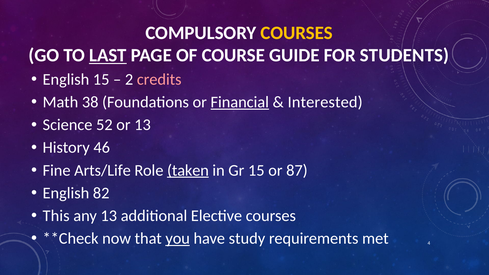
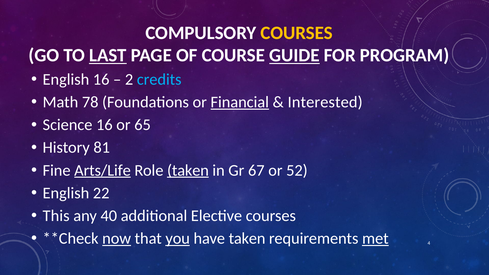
GUIDE underline: none -> present (294, 55)
STUDENTS: STUDENTS -> PROGRAM (405, 55)
English 15: 15 -> 16 (101, 79)
credits colour: pink -> light blue (159, 79)
38: 38 -> 78 (90, 102)
Science 52: 52 -> 16 (104, 125)
or 13: 13 -> 65 (143, 125)
46: 46 -> 81 (102, 148)
Arts/Life underline: none -> present (103, 170)
Gr 15: 15 -> 67 (256, 170)
87: 87 -> 52 (297, 170)
82: 82 -> 22 (101, 193)
any 13: 13 -> 40 (109, 216)
now underline: none -> present (117, 238)
have study: study -> taken (247, 238)
met underline: none -> present (375, 238)
